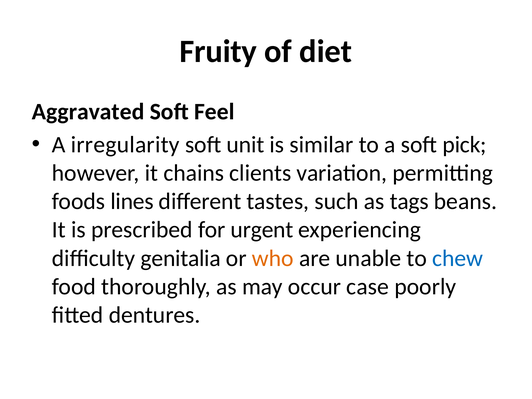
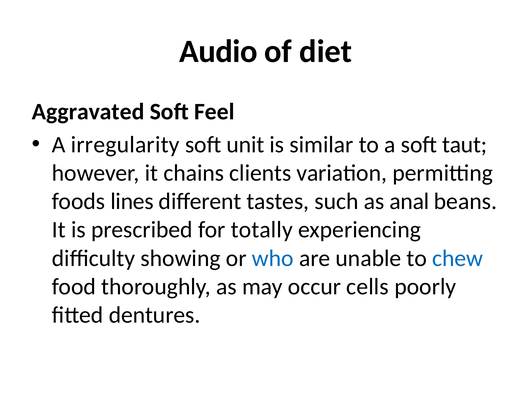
Fruity: Fruity -> Audio (218, 51)
pick: pick -> taut (465, 145)
tags: tags -> anal (409, 201)
urgent: urgent -> totally (262, 230)
genitalia: genitalia -> showing (181, 258)
who colour: orange -> blue (273, 258)
case: case -> cells (368, 287)
